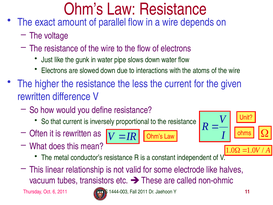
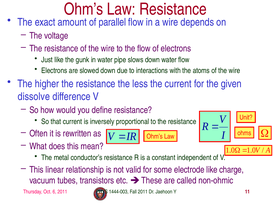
rewritten: rewritten -> dissolve (34, 96)
halves: halves -> charge (232, 169)
